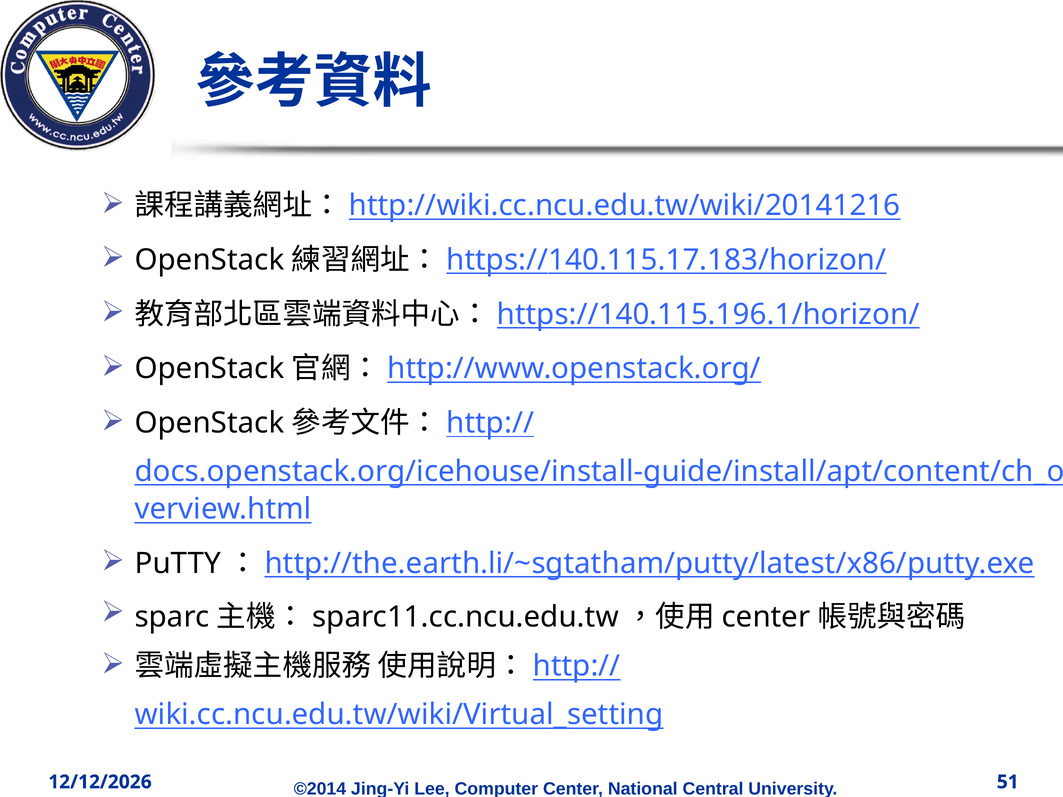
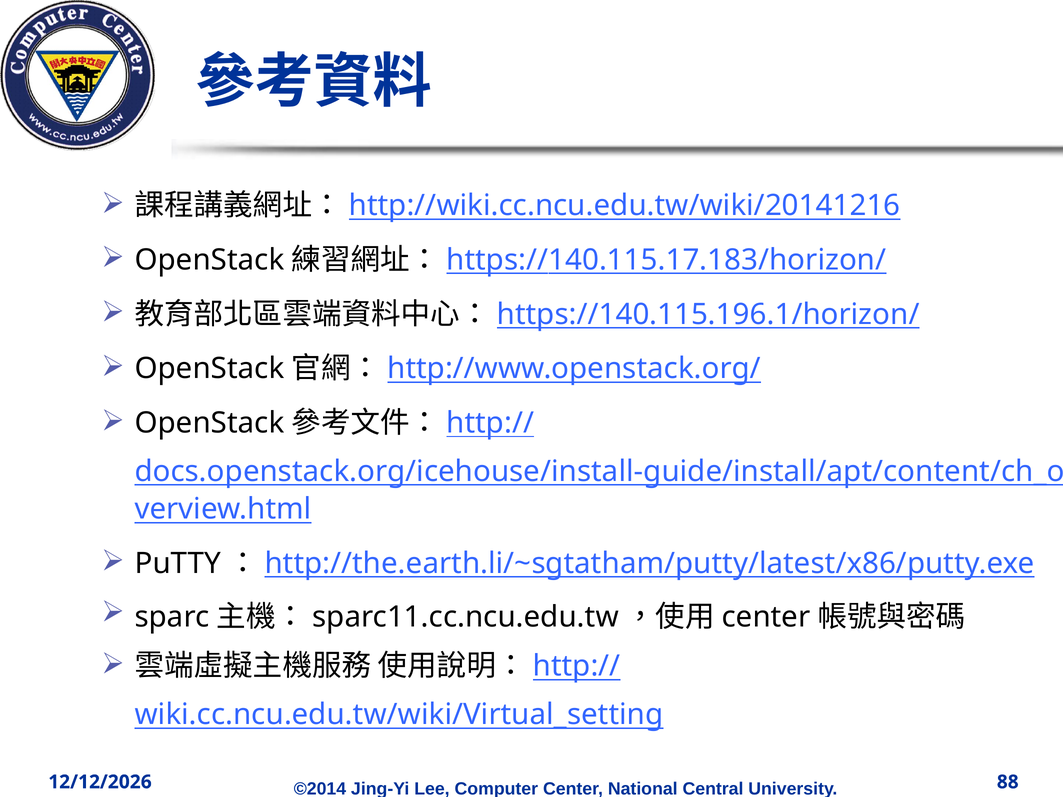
51: 51 -> 88 (1008, 782)
